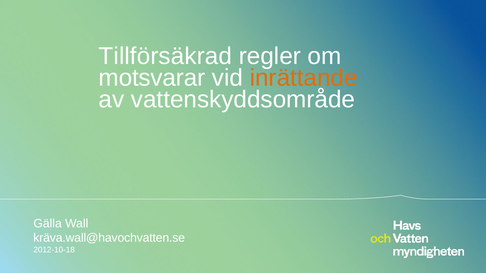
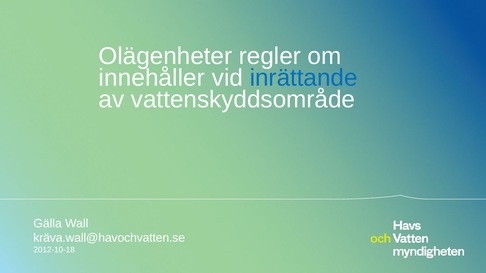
Tillförsäkrad: Tillförsäkrad -> Olägenheter (165, 56)
motsvarar: motsvarar -> innehåller (152, 78)
inrättande colour: orange -> blue (304, 78)
